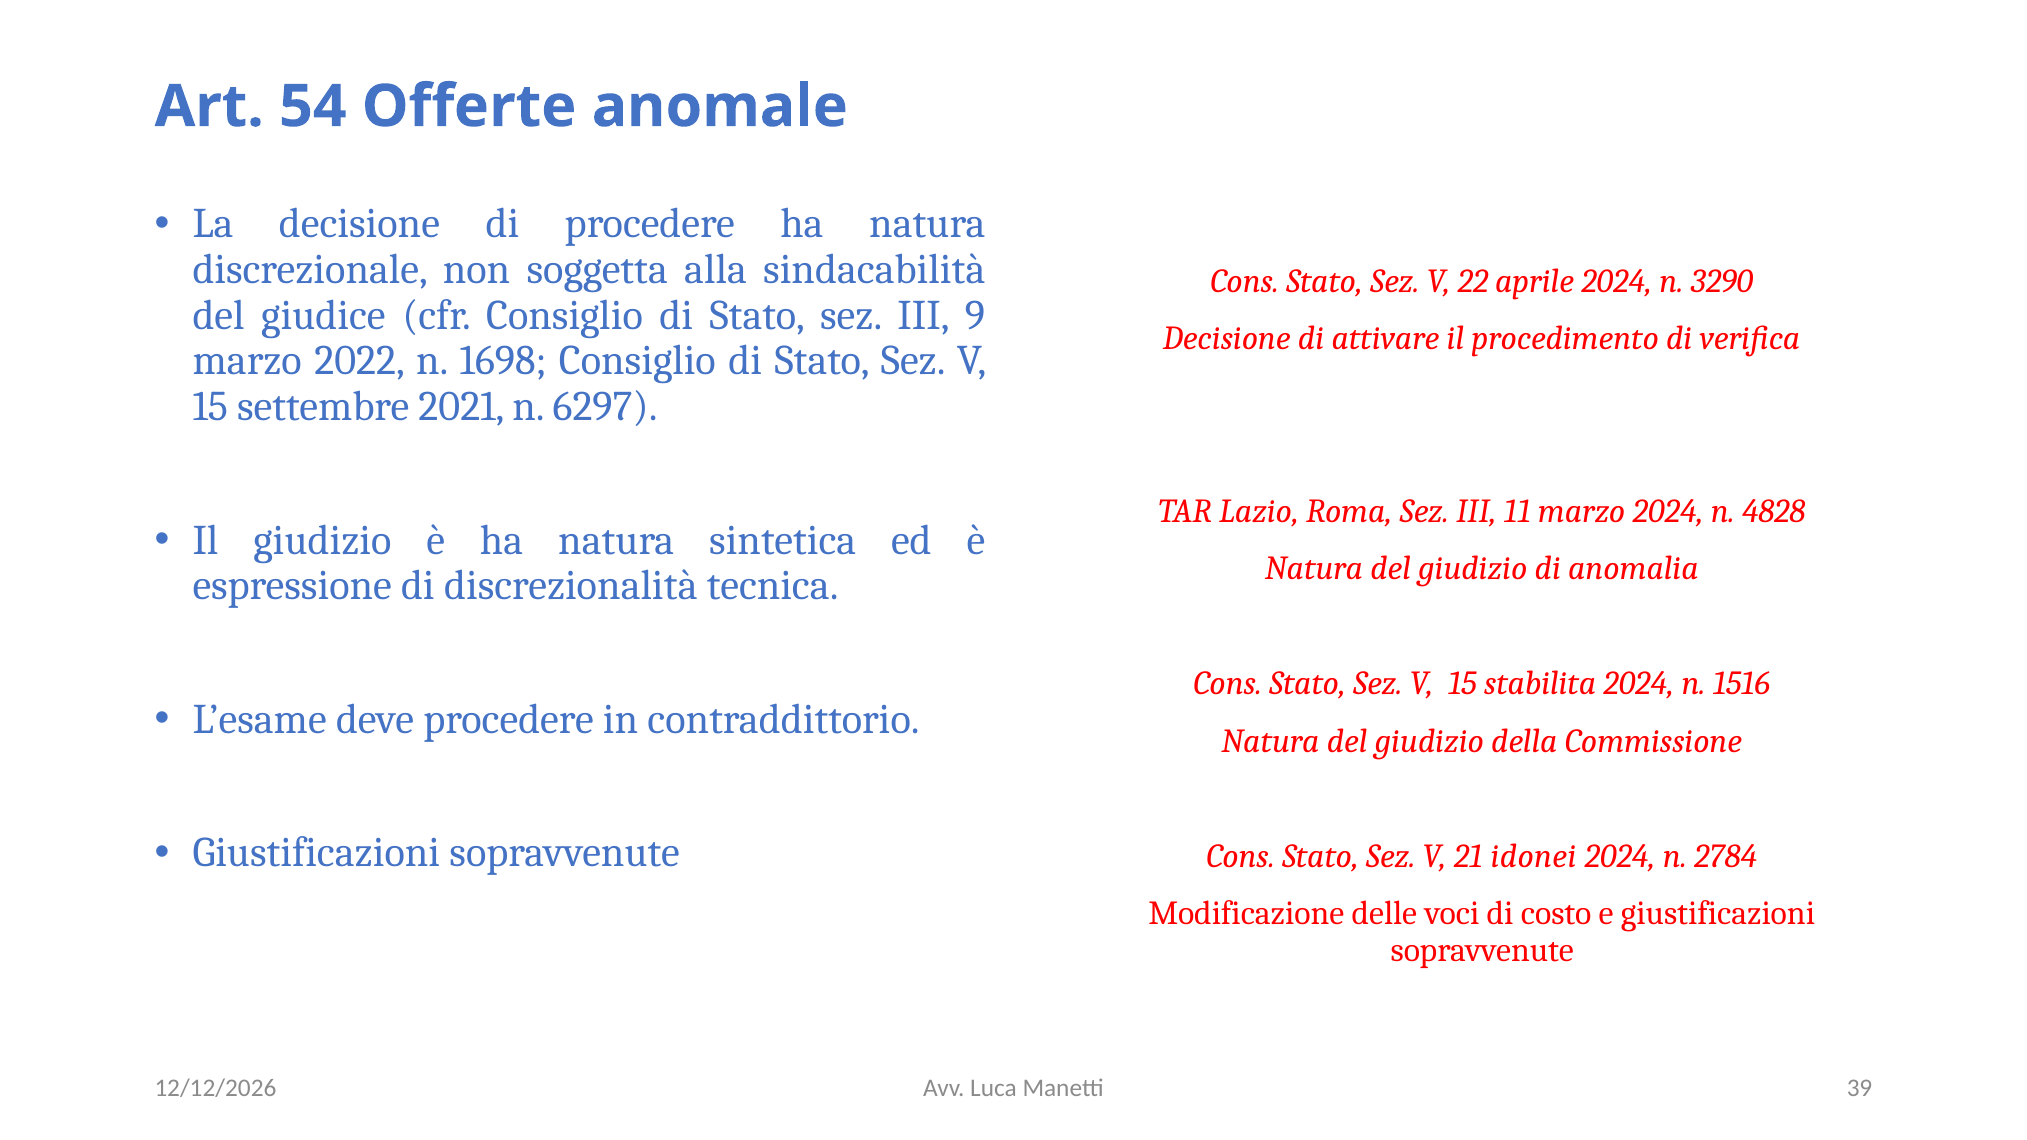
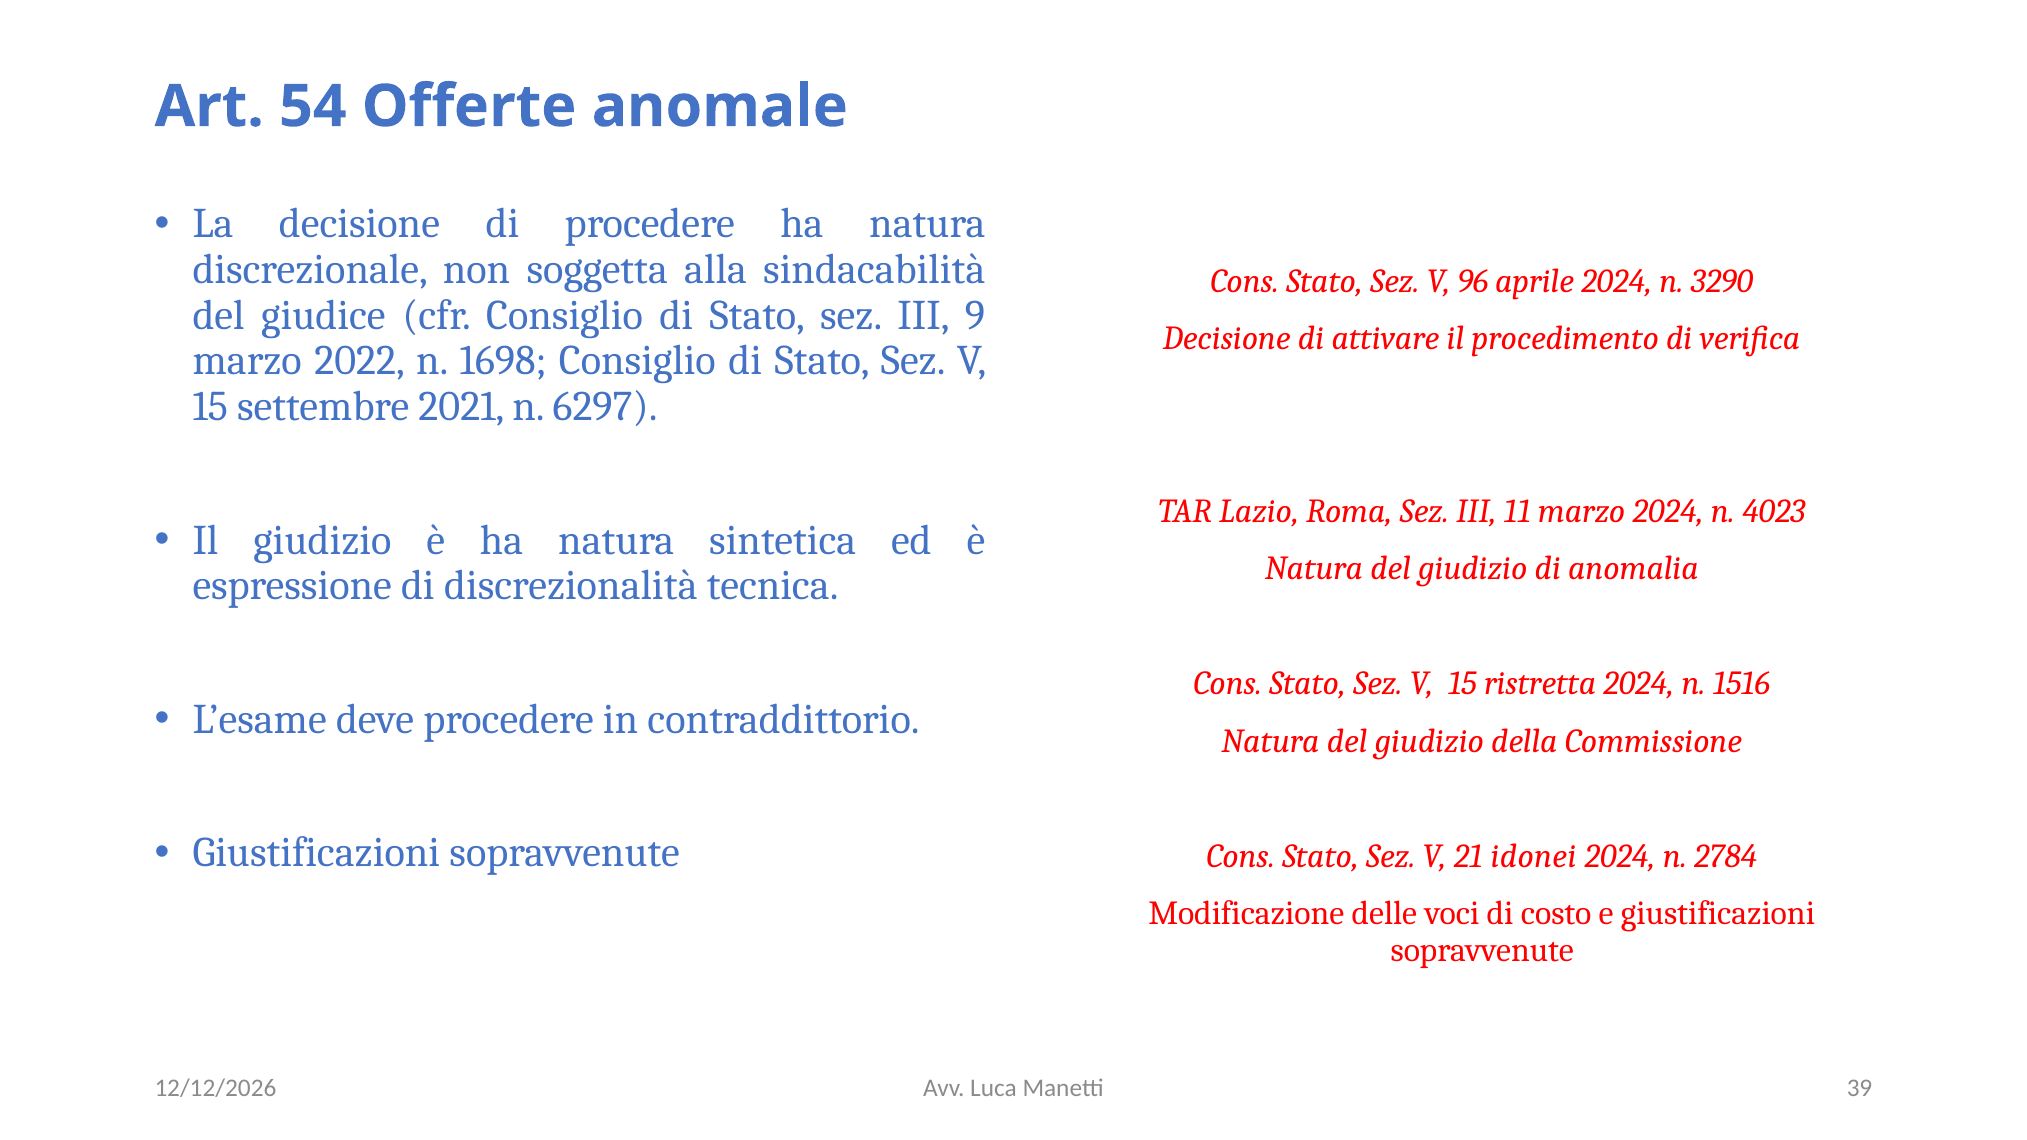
22: 22 -> 96 (1473, 281)
4828: 4828 -> 4023 (1774, 511)
stabilita: stabilita -> ristretta (1540, 684)
